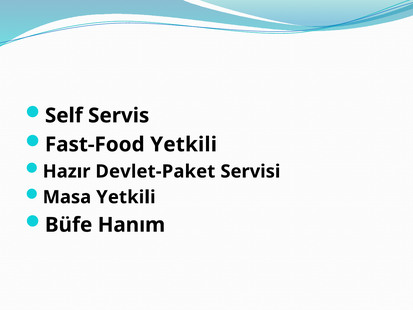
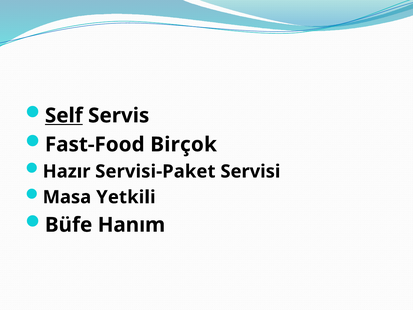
Self underline: none -> present (64, 115)
Fast-Food Yetkili: Yetkili -> Birçok (184, 144)
Devlet-Paket: Devlet-Paket -> Servisi-Paket (155, 171)
